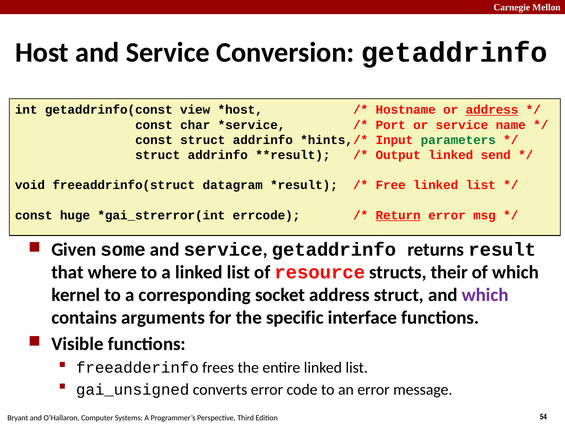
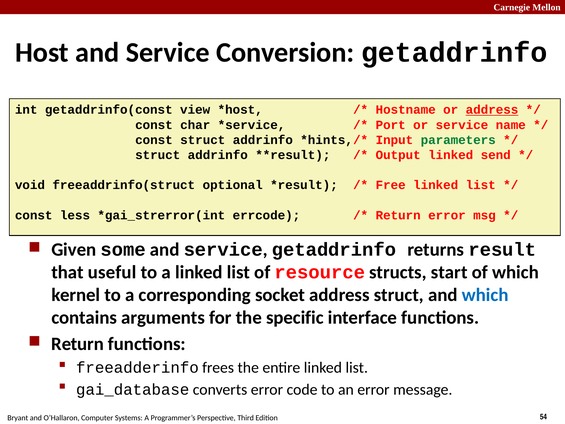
datagram: datagram -> optional (233, 185)
huge: huge -> less (75, 215)
Return underline: present -> none (398, 215)
where: where -> useful (112, 272)
their: their -> start (449, 272)
which colour: purple -> blue (485, 295)
Visible: Visible -> Return (78, 344)
gai_unsigned: gai_unsigned -> gai_database (133, 389)
